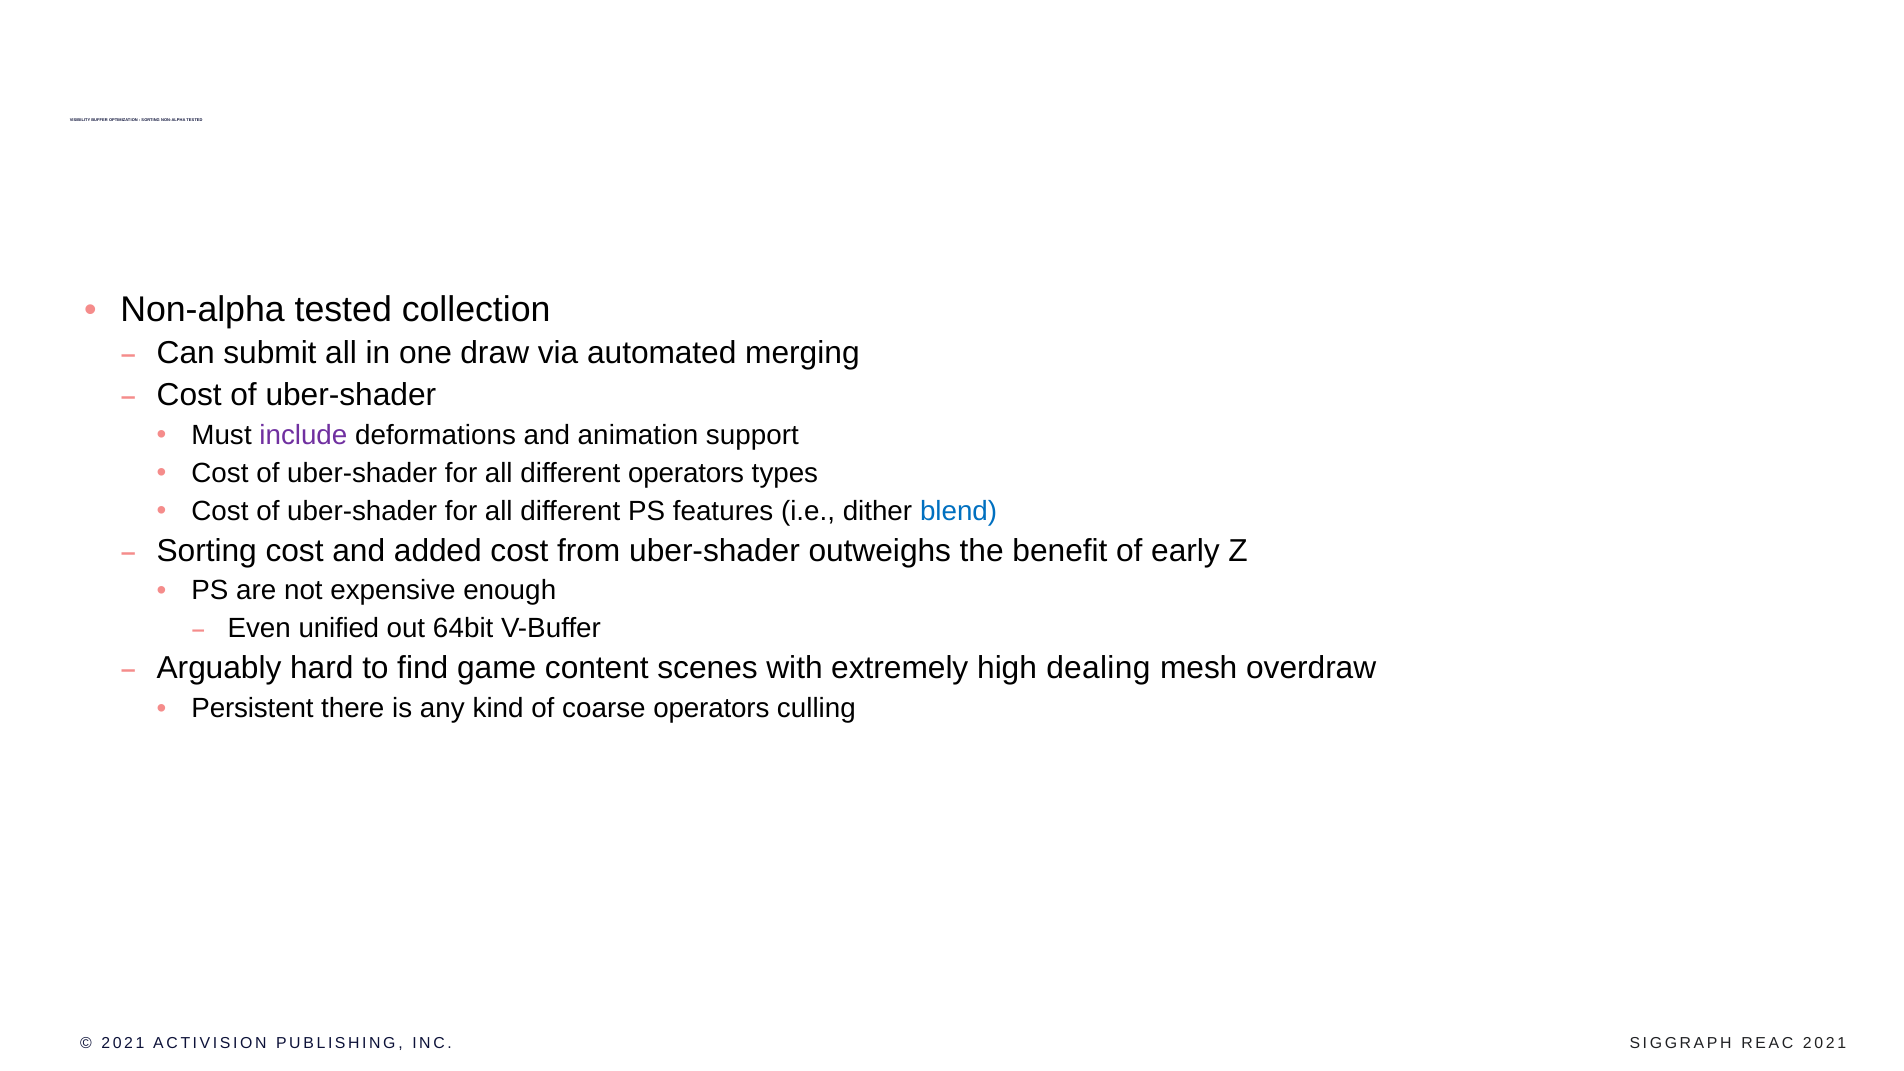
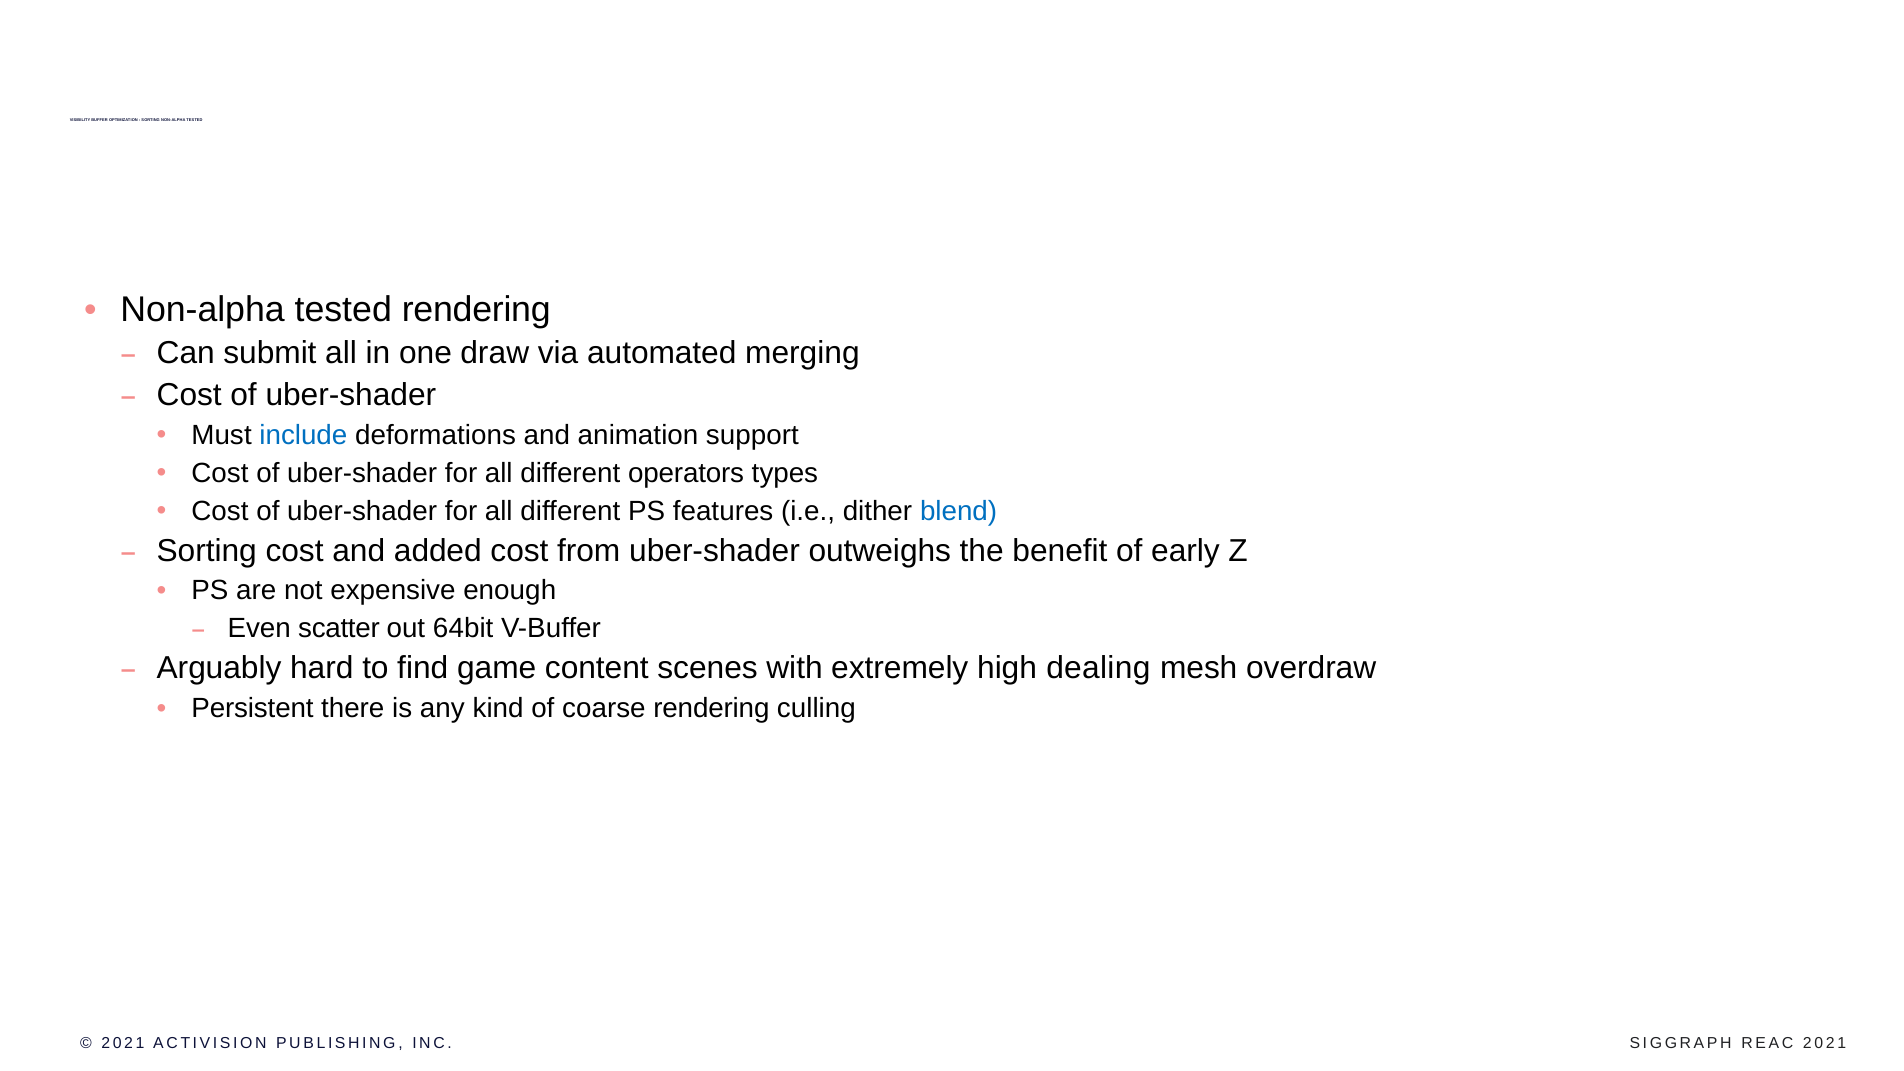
tested collection: collection -> rendering (476, 310)
include colour: purple -> blue (303, 435)
unified: unified -> scatter (339, 629)
coarse operators: operators -> rendering (711, 708)
